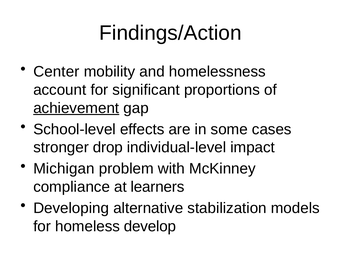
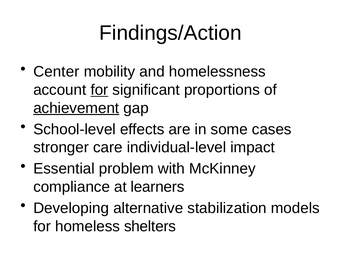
for underline: none -> present (99, 90)
drop: drop -> care (108, 147)
Michigan: Michigan -> Essential (64, 169)
develop: develop -> shelters (150, 226)
